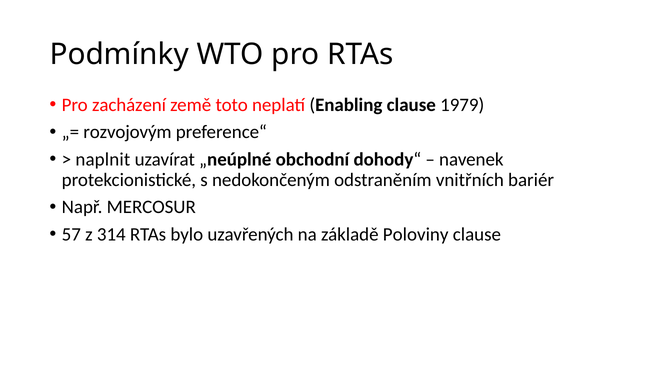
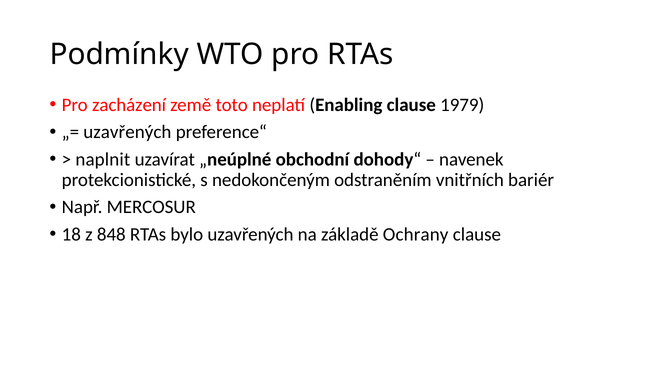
rozvojovým: rozvojovým -> uzavřených (127, 132)
57: 57 -> 18 (71, 234)
314: 314 -> 848 (111, 234)
Poloviny: Poloviny -> Ochrany (416, 234)
